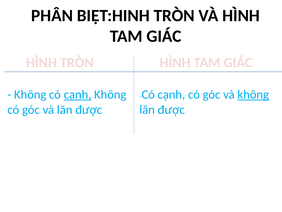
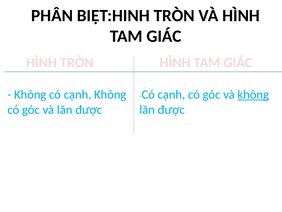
cạnh underline: present -> none (78, 94)
